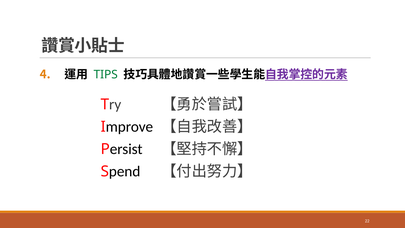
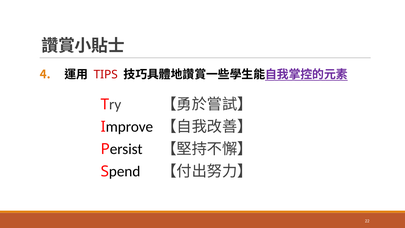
TIPS colour: green -> red (106, 75)
